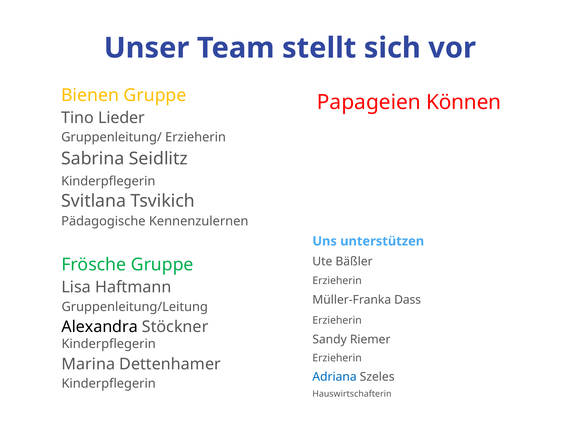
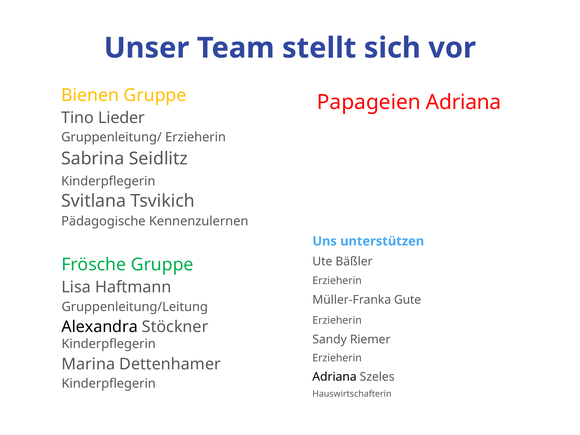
Papageien Können: Können -> Adriana (464, 102)
Dass: Dass -> Gute (408, 300)
Adriana colour: blue -> black (335, 377)
